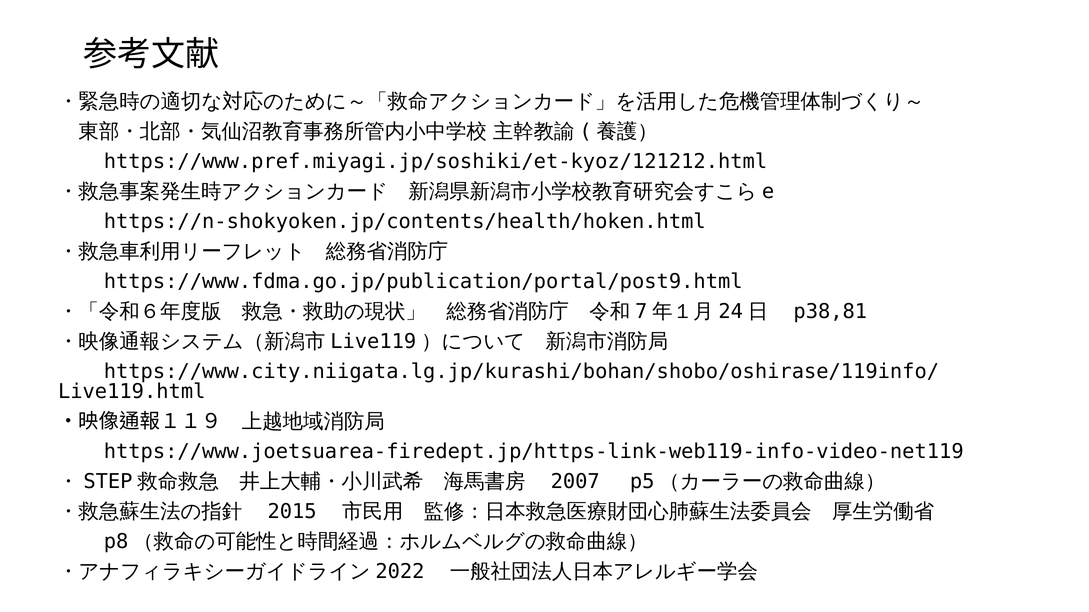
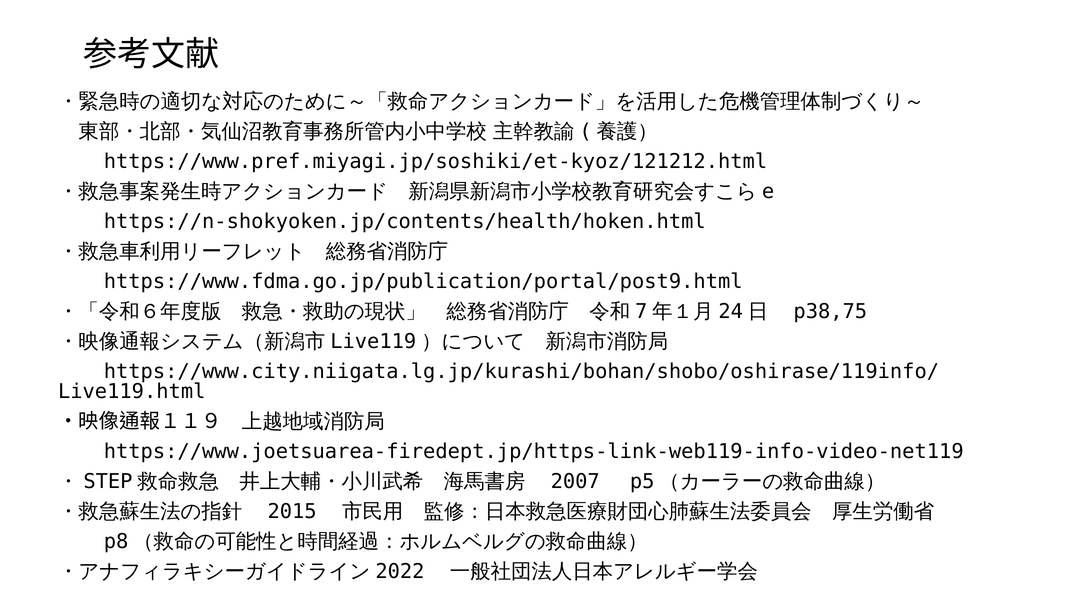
p38,81: p38,81 -> p38,75 (830, 312)
